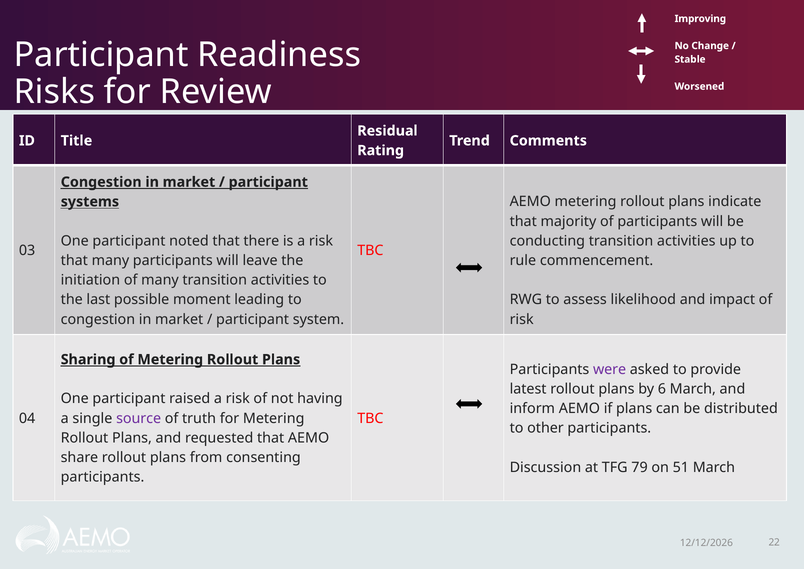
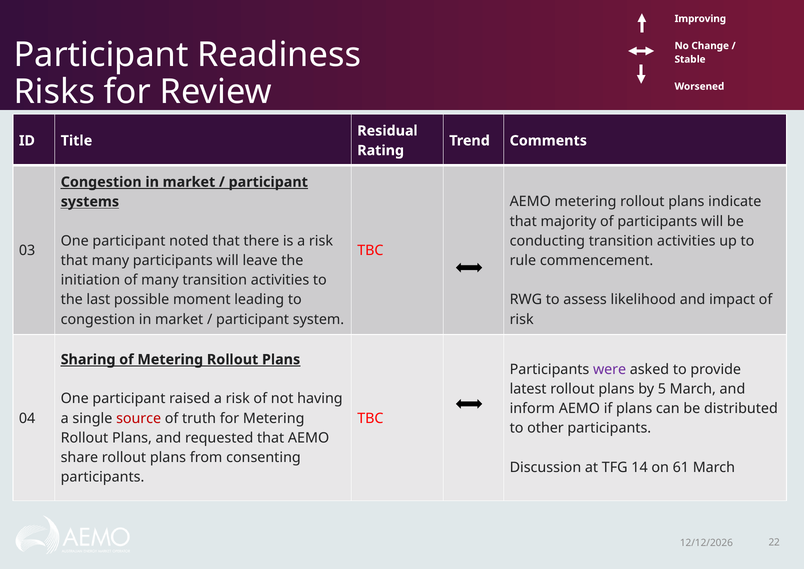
6: 6 -> 5 (662, 389)
source colour: purple -> red (139, 418)
79: 79 -> 14 (640, 467)
51: 51 -> 61 (681, 467)
